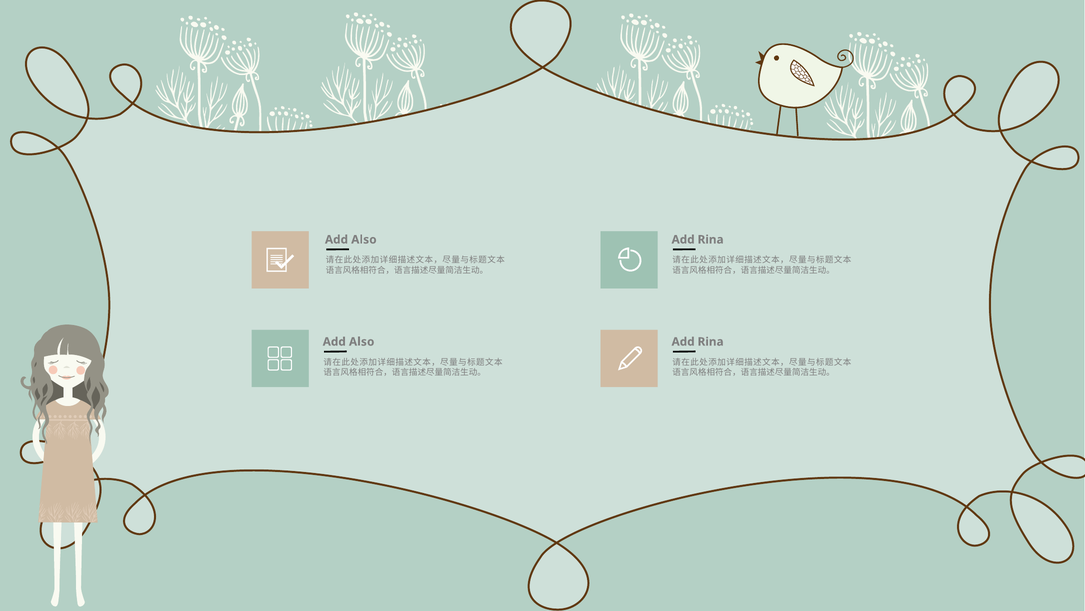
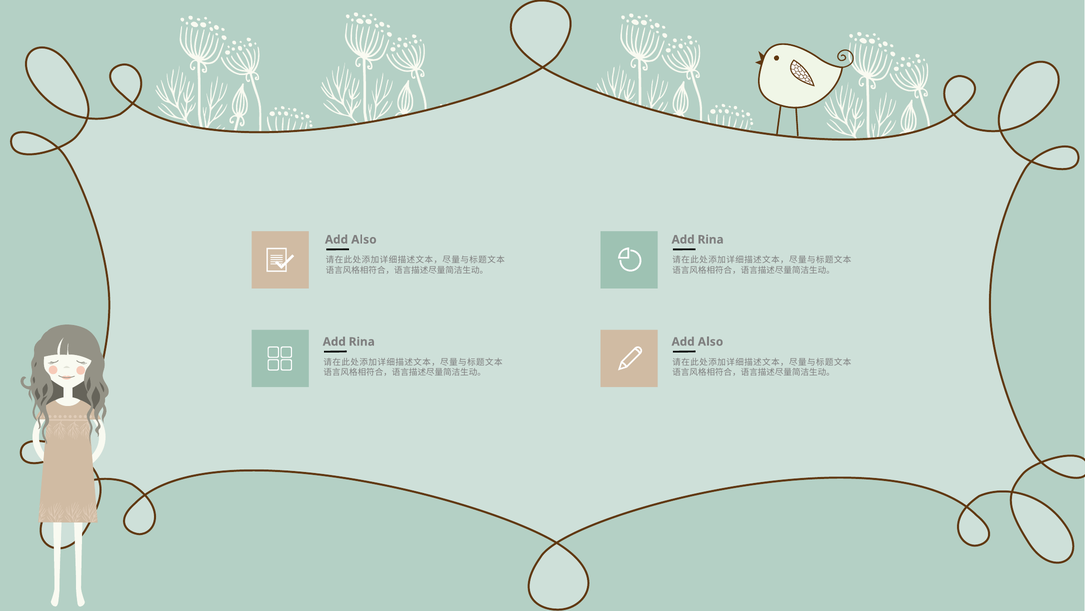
Also: Also -> Rina (362, 341)
Rina: Rina -> Also (711, 341)
